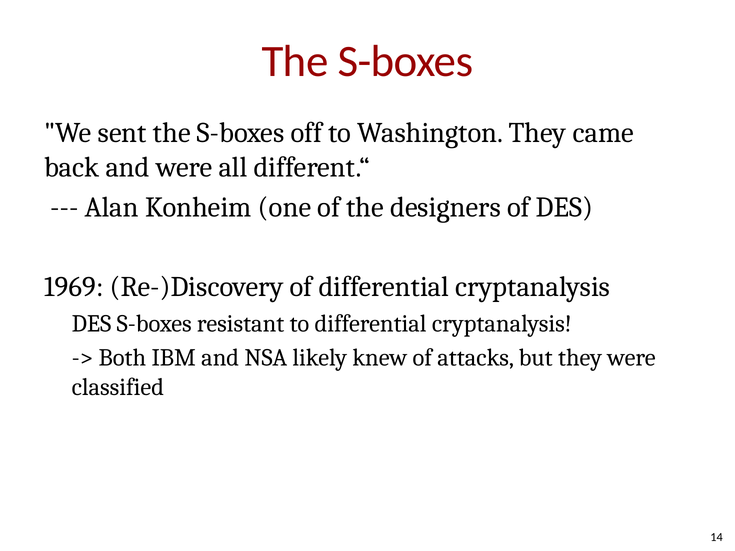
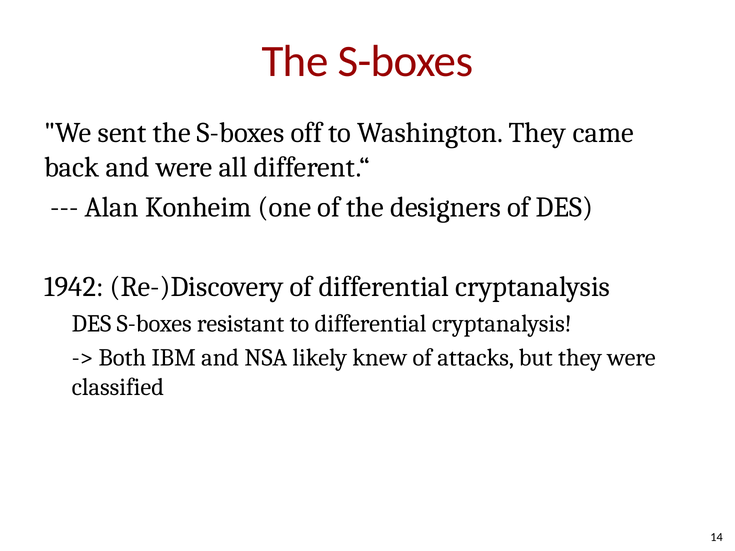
1969: 1969 -> 1942 (74, 287)
